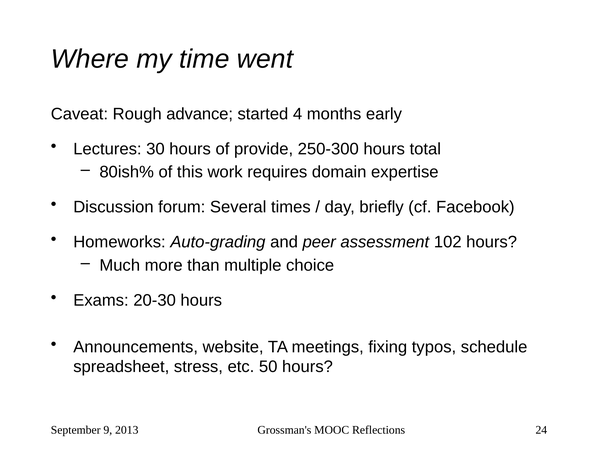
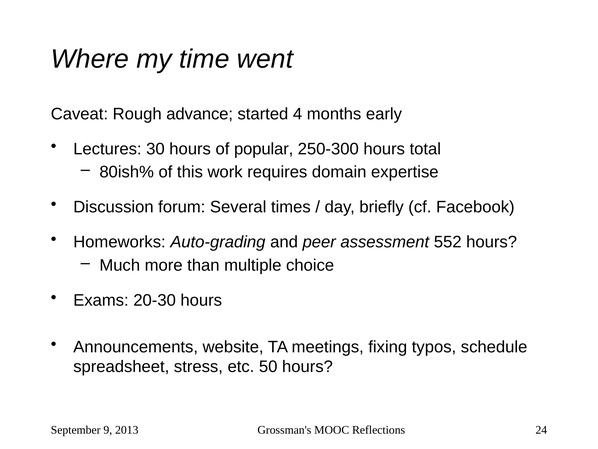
provide: provide -> popular (264, 149)
102: 102 -> 552 (448, 242)
